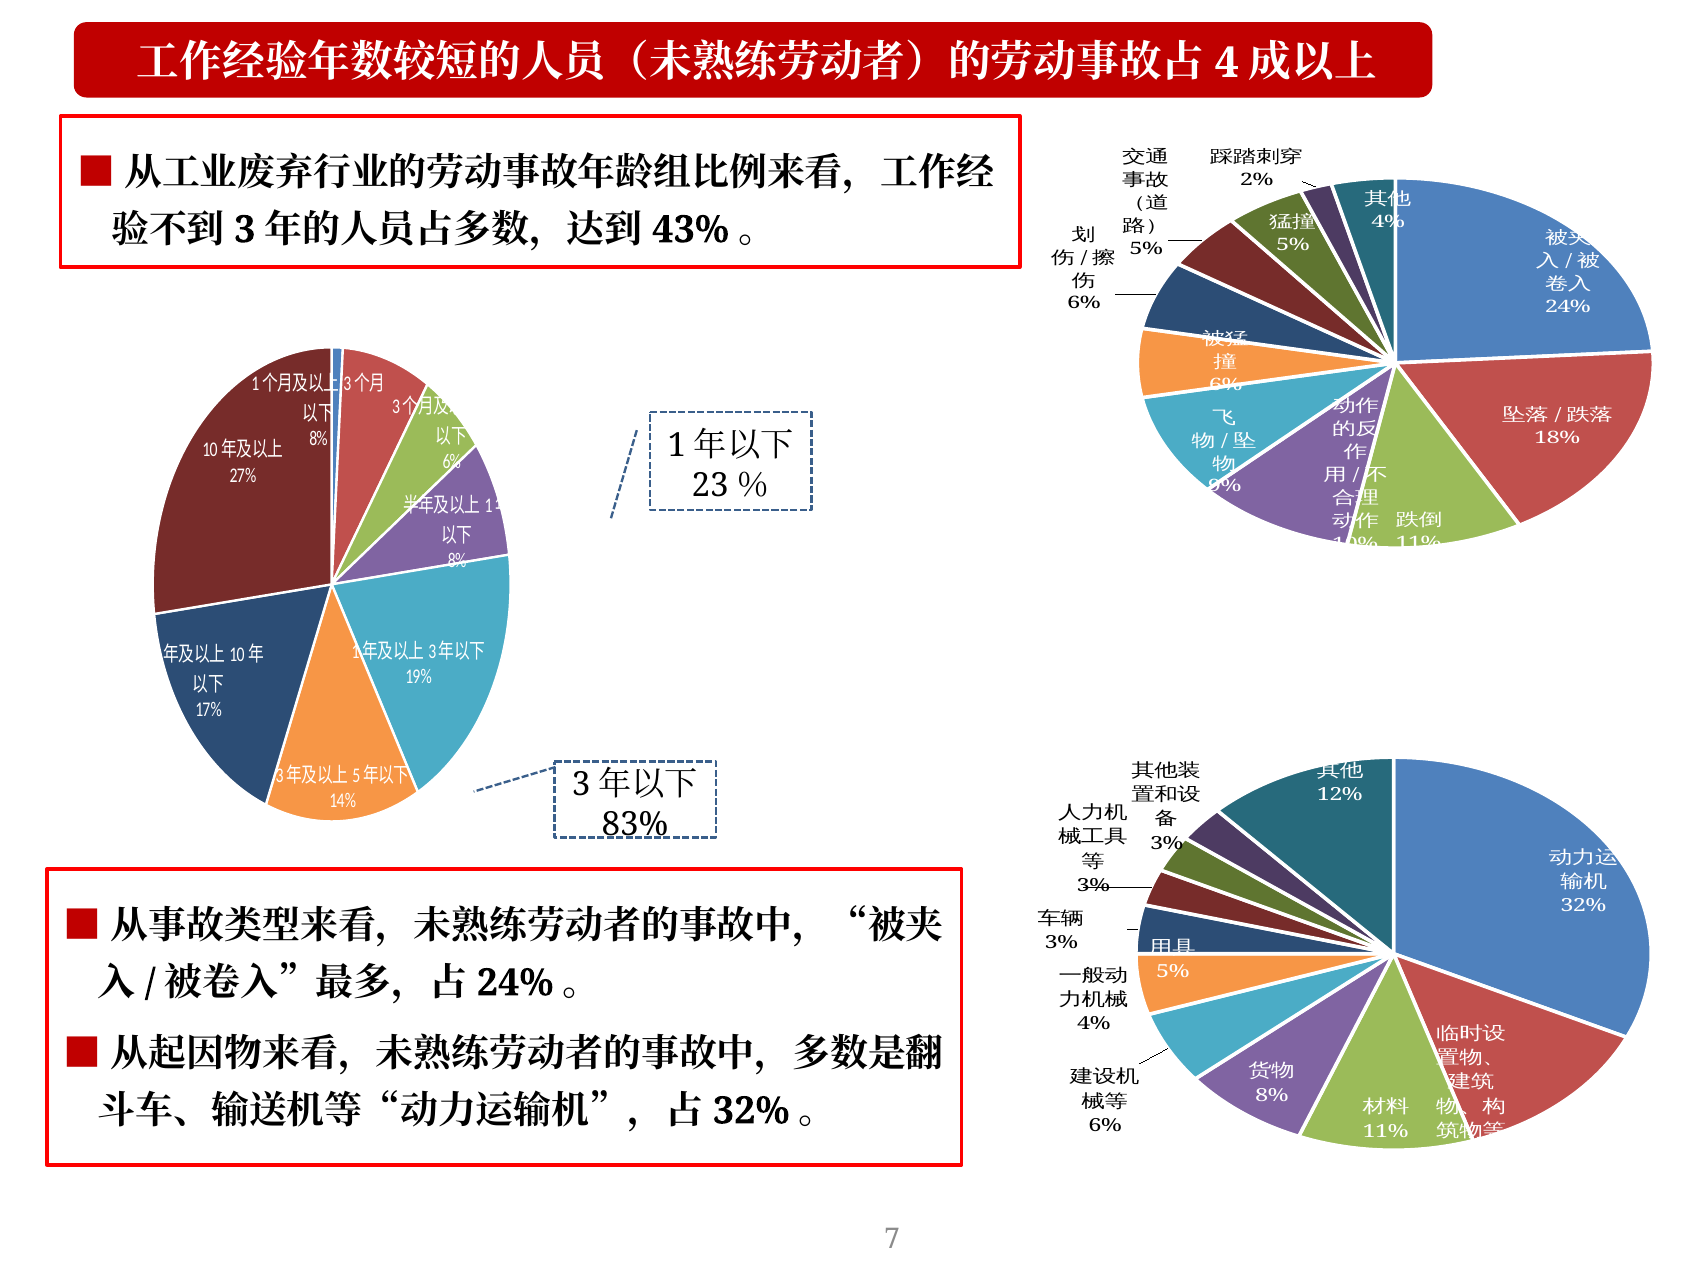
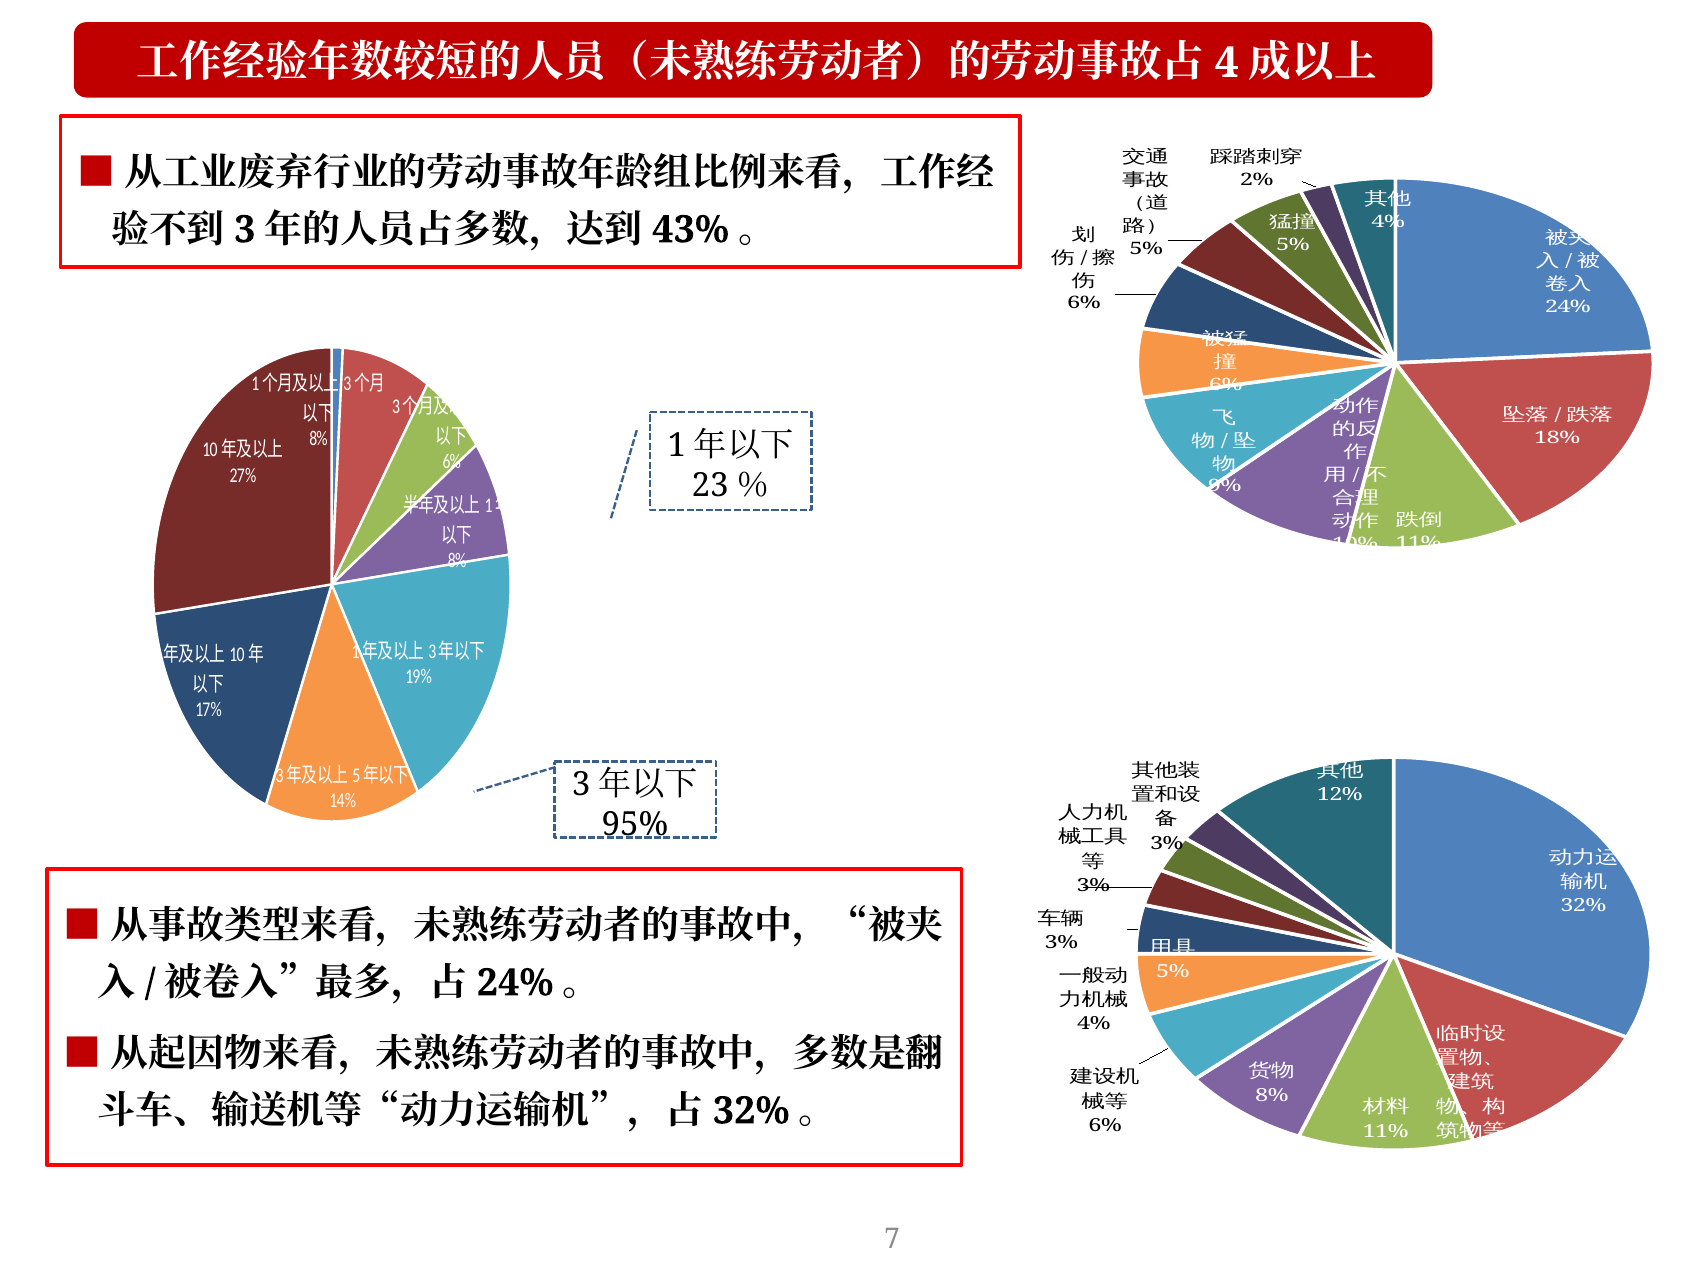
83%: 83% -> 95% (635, 824)
